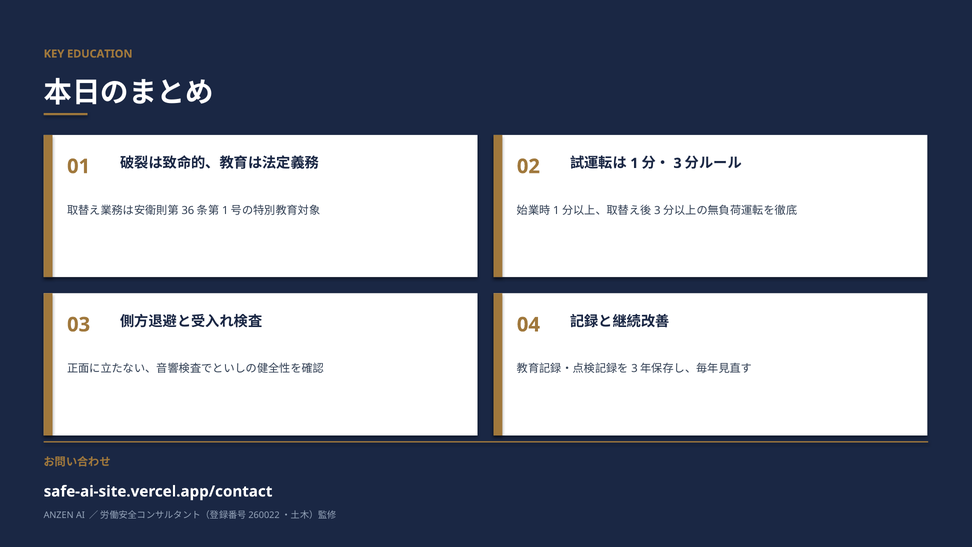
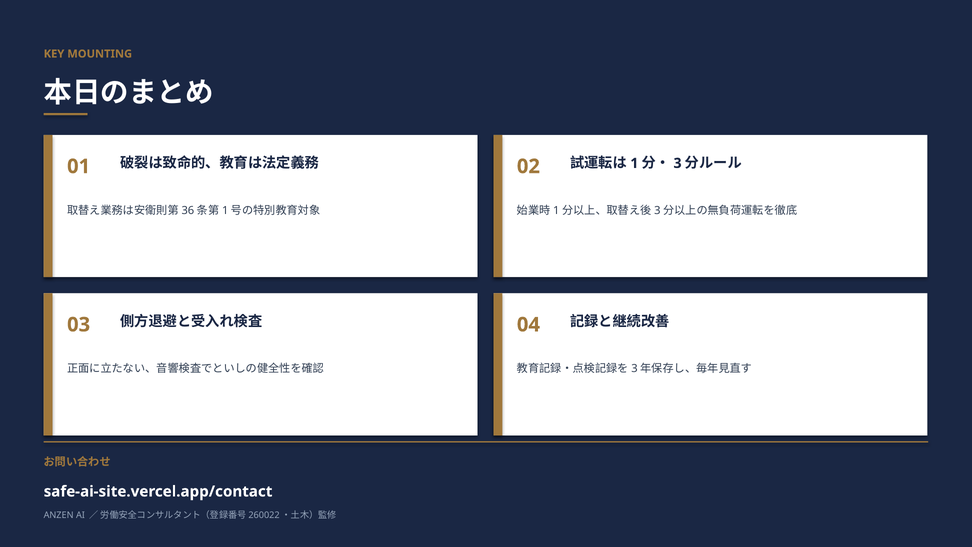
EDUCATION: EDUCATION -> MOUNTING (100, 54)
